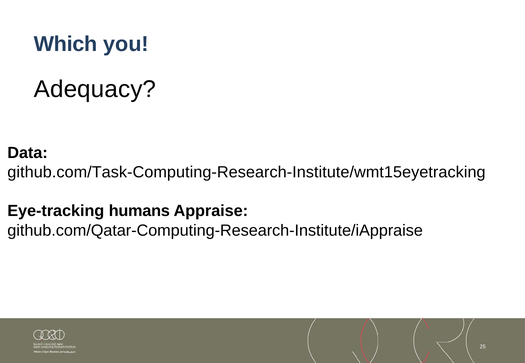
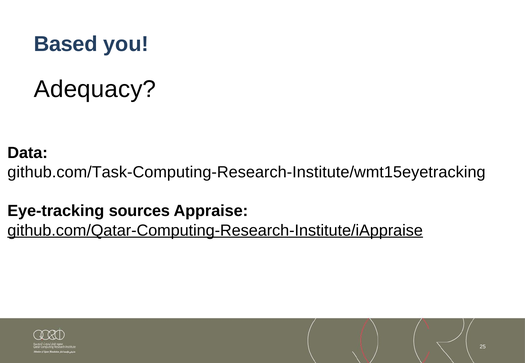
Which: Which -> Based (66, 44)
humans: humans -> sources (139, 211)
github.com/Qatar-Computing-Research-Institute/iAppraise underline: none -> present (215, 231)
